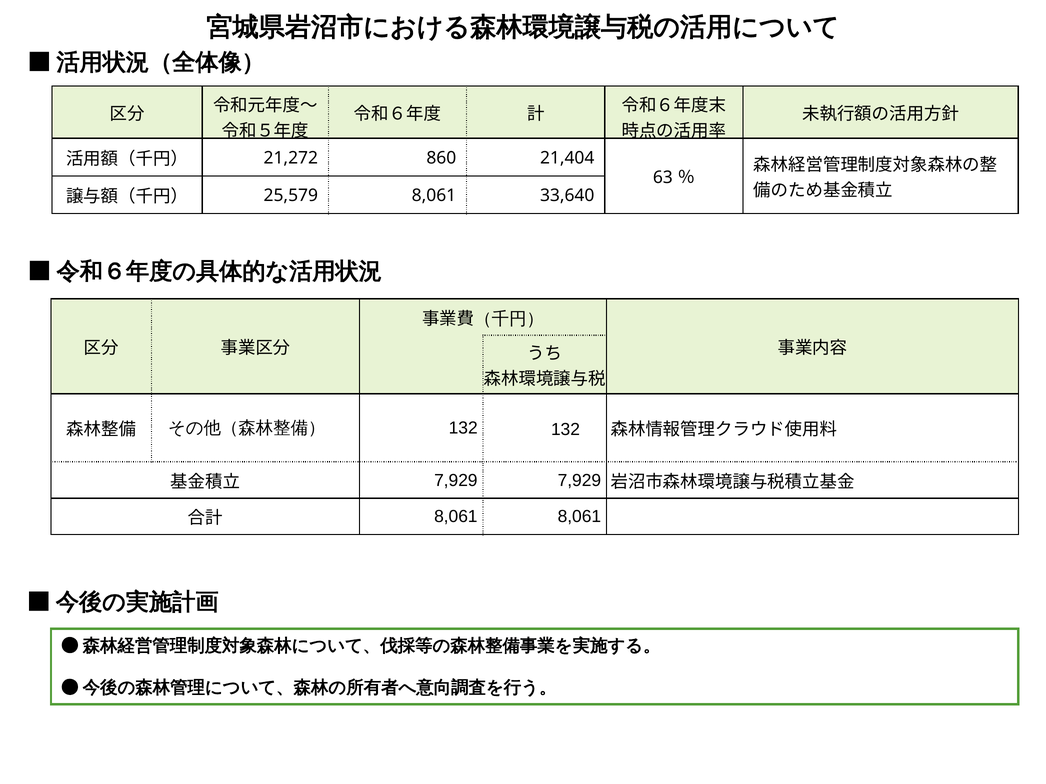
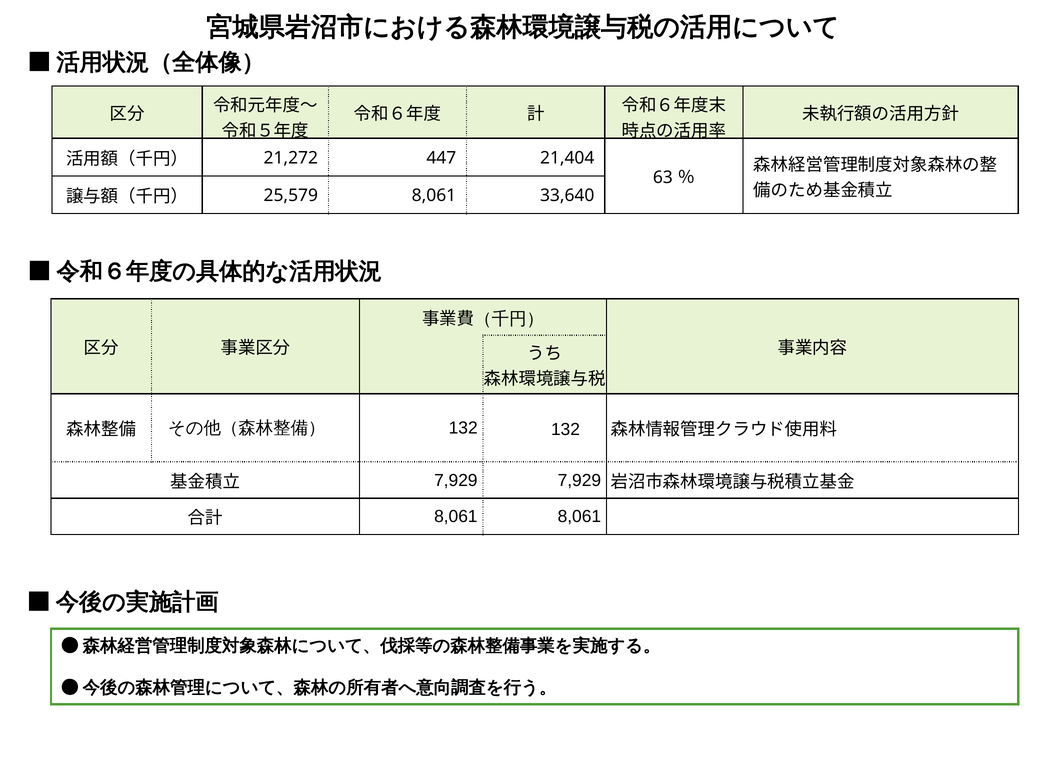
860: 860 -> 447 (441, 158)
